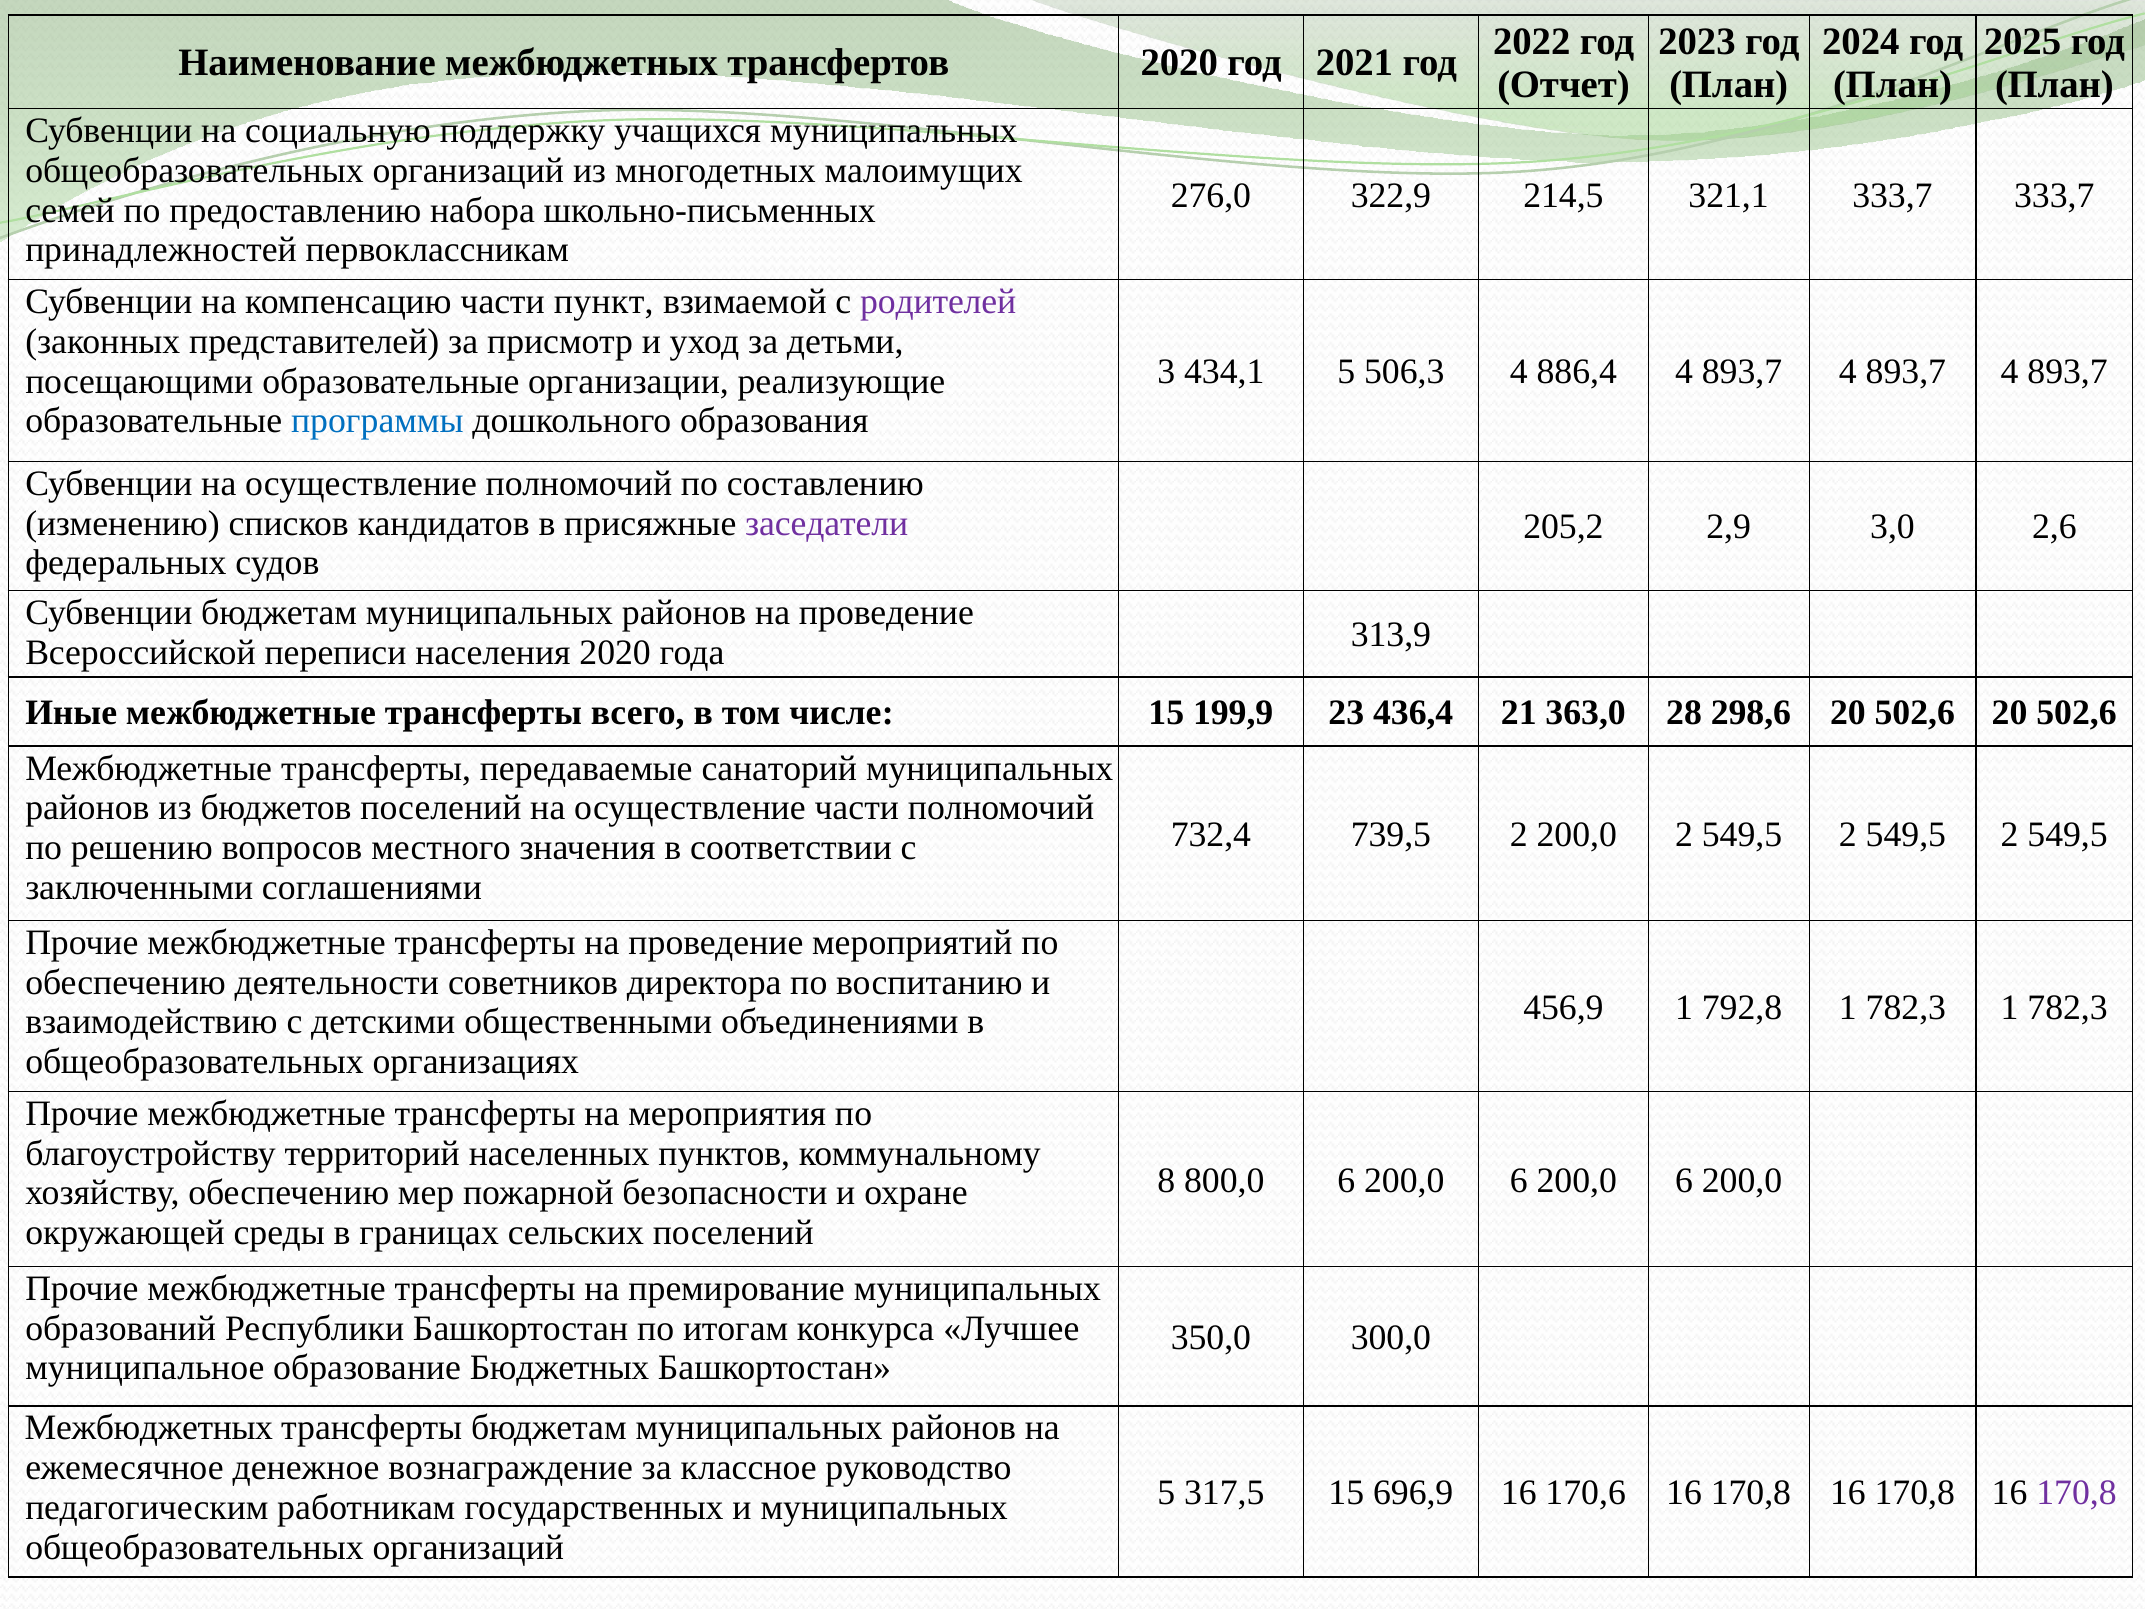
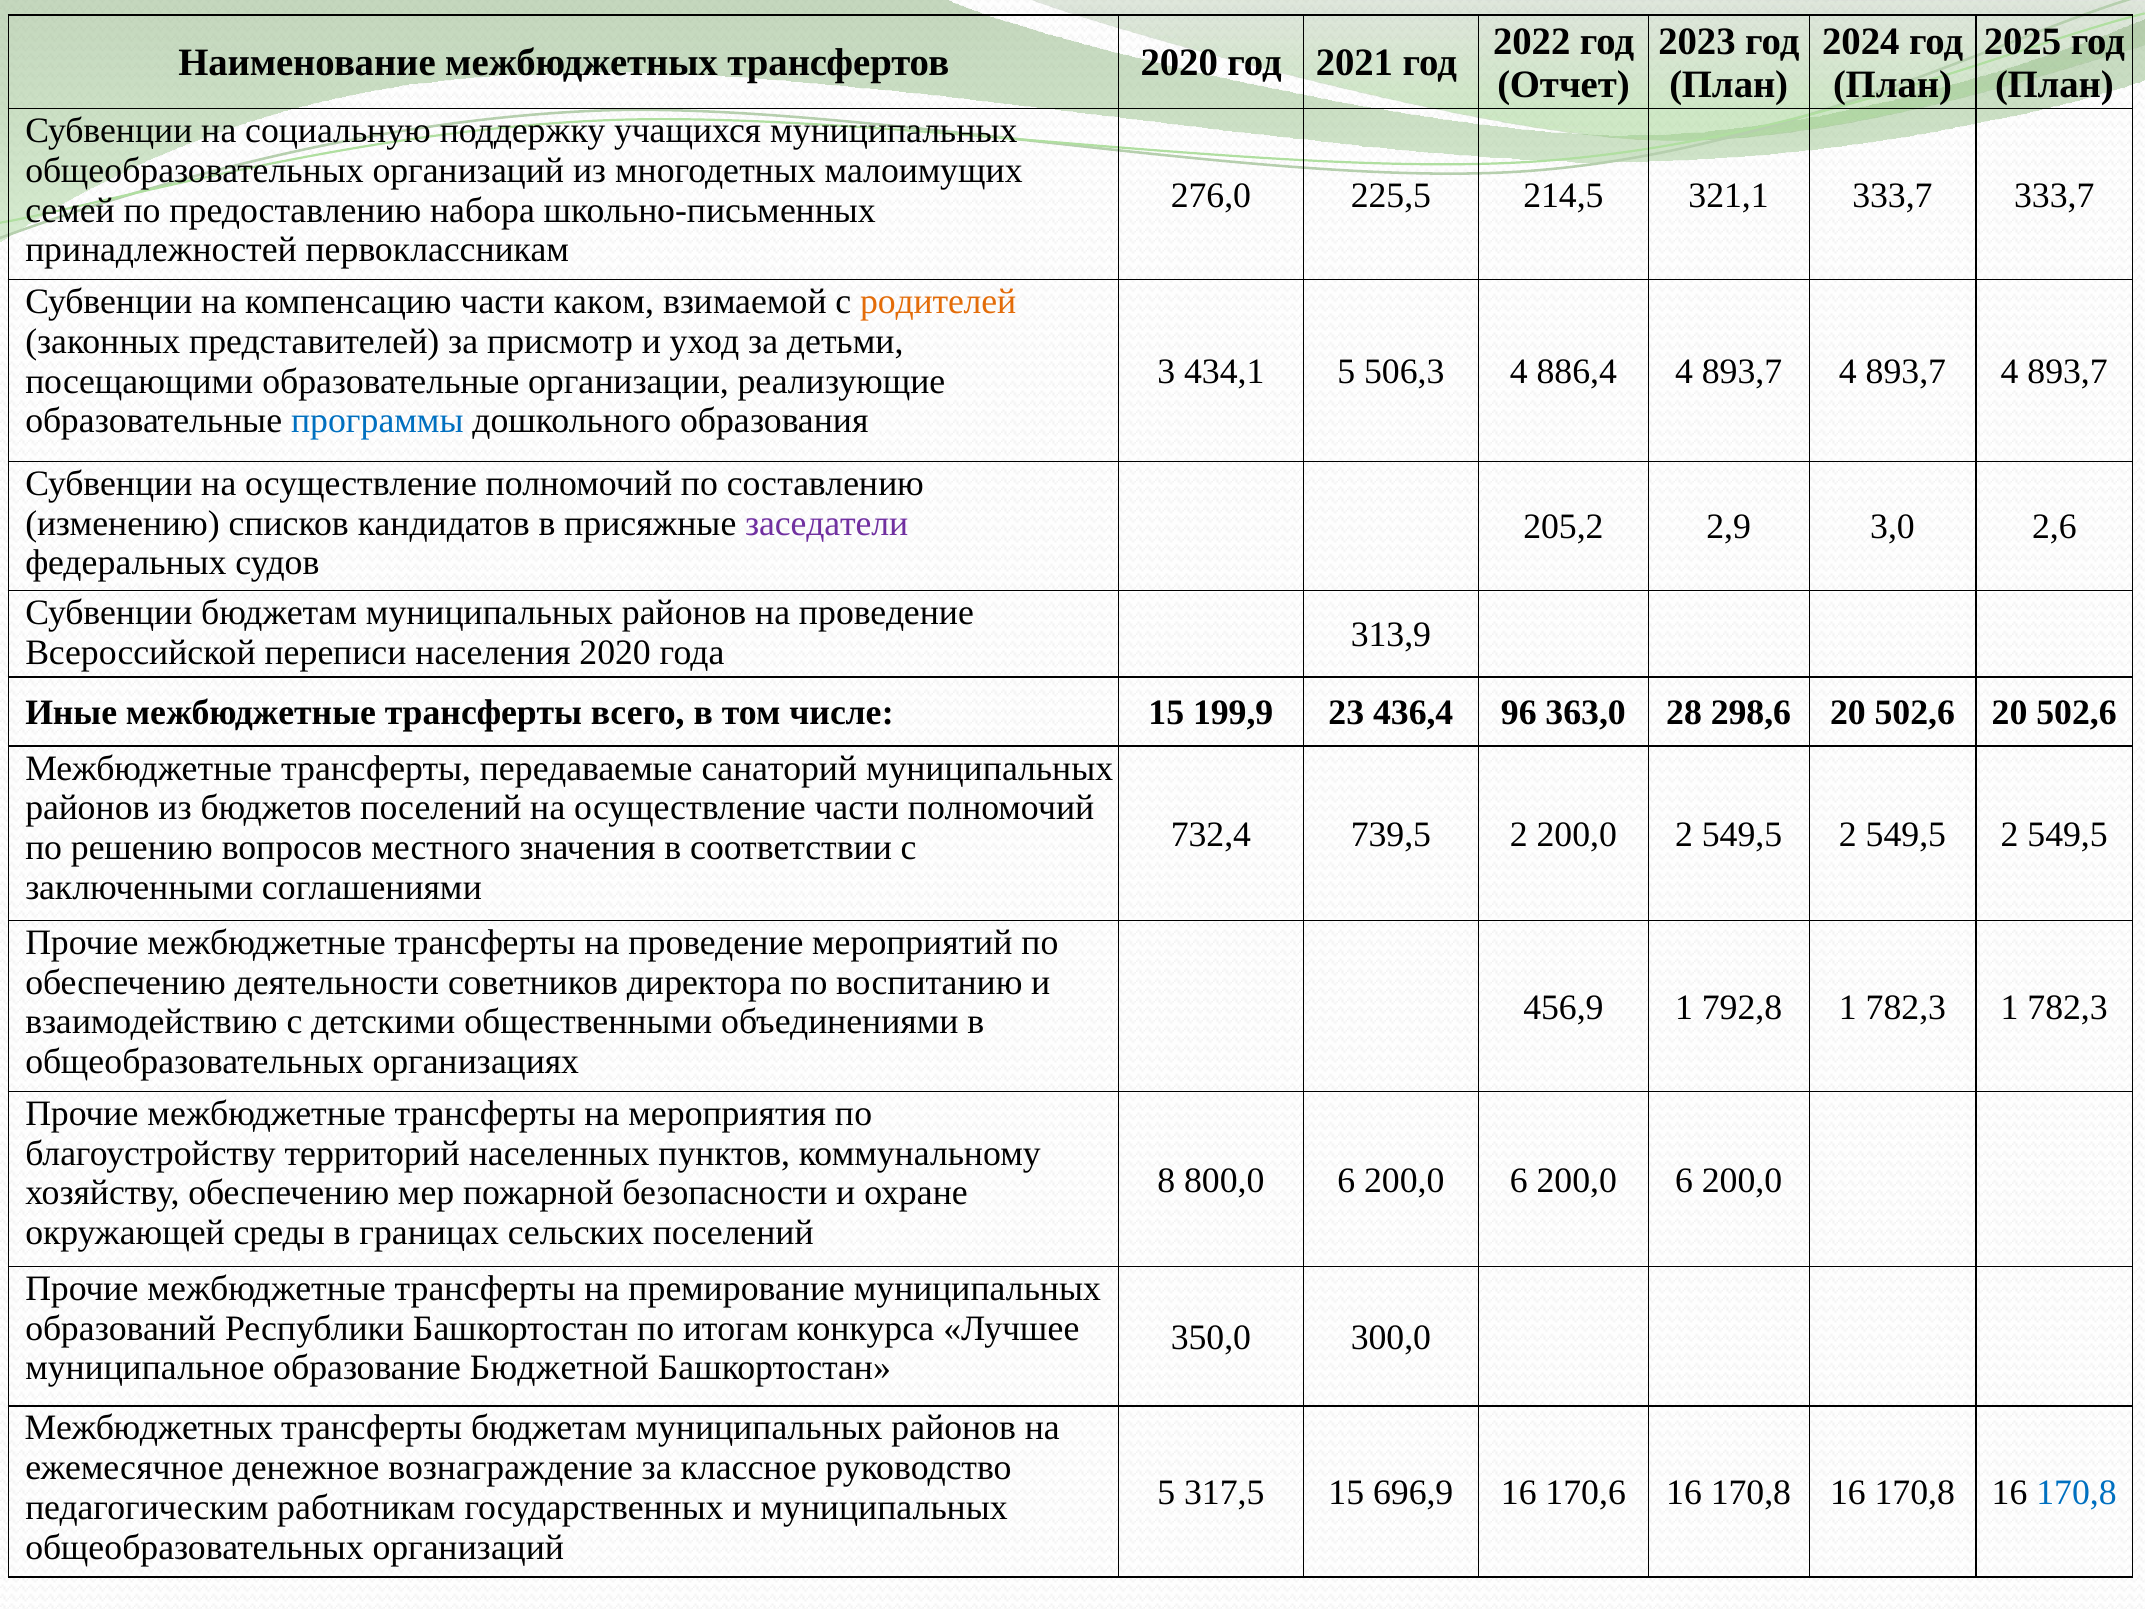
322,9: 322,9 -> 225,5 (1391, 195)
пункт: пункт -> каком (604, 302)
родителей colour: purple -> orange (938, 302)
21: 21 -> 96 (1519, 713)
Бюджетных: Бюджетных -> Бюджетной (559, 1368)
170,8 colour: purple -> blue (2076, 1493)
